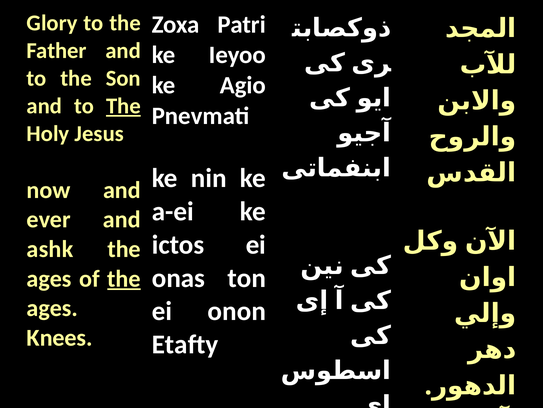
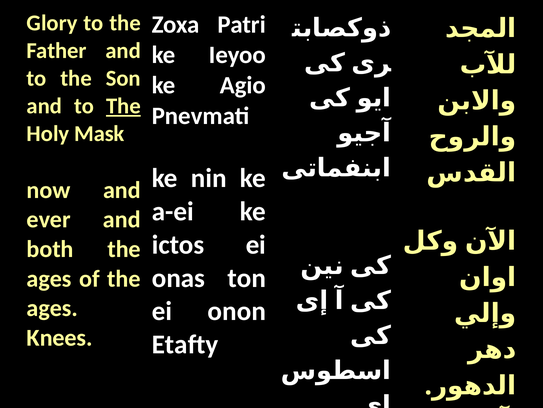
Jesus: Jesus -> Mask (99, 134)
ashk: ashk -> both (50, 249)
the underline: present -> none (124, 278)
